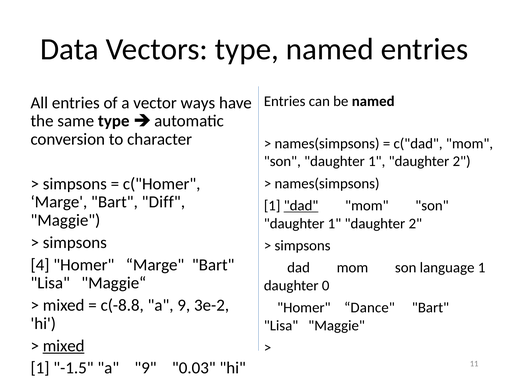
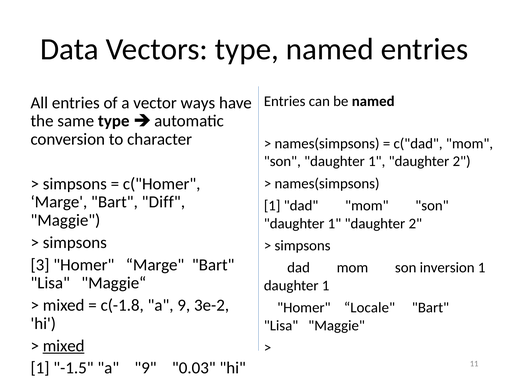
dad underline: present -> none (301, 206)
4: 4 -> 3 (40, 265)
language: language -> inversion (447, 268)
0: 0 -> 1 (326, 286)
c(-8.8: c(-8.8 -> c(-1.8 (122, 306)
Dance: Dance -> Locale (370, 308)
